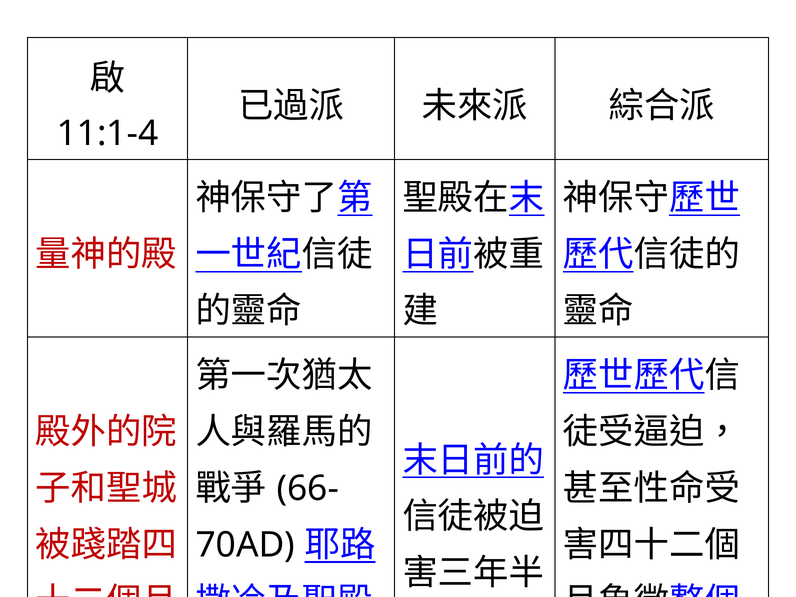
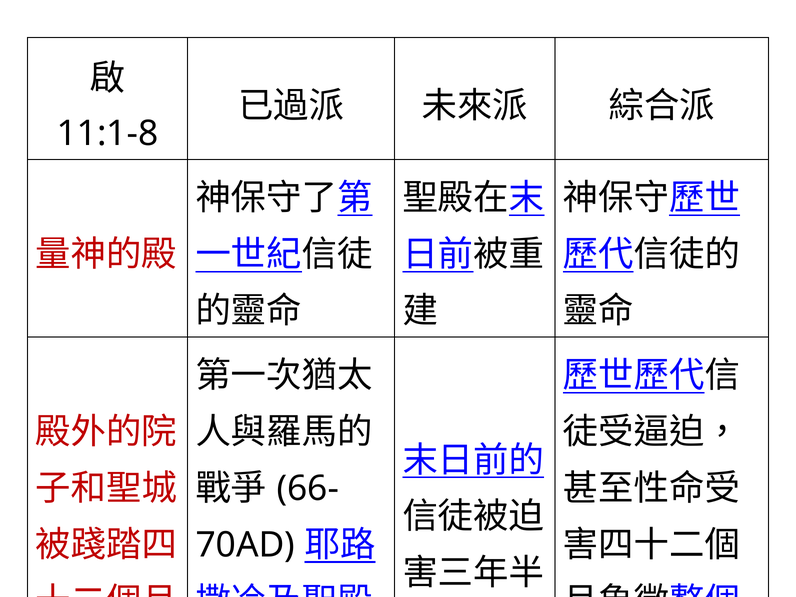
11:1-4: 11:1-4 -> 11:1-8 (107, 134)
